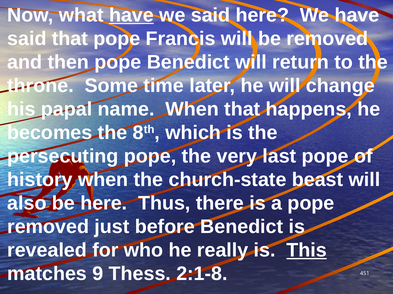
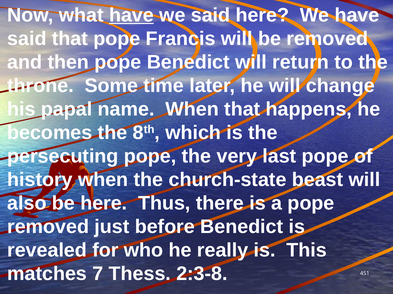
This underline: present -> none (307, 251)
9: 9 -> 7 (98, 274)
2:1-8: 2:1-8 -> 2:3-8 (202, 274)
